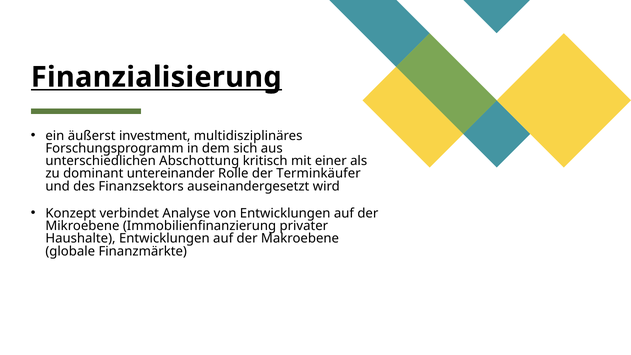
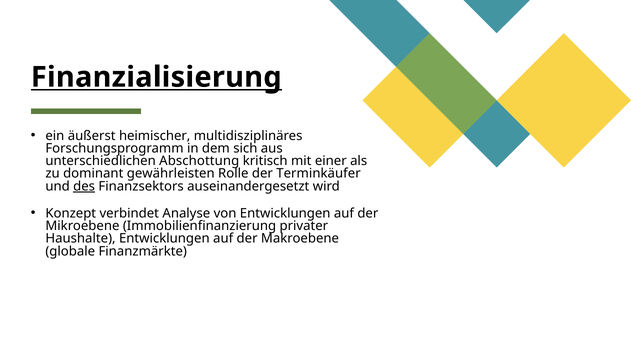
investment: investment -> heimischer (155, 136)
untereinander: untereinander -> gewährleisten (171, 174)
des underline: none -> present (84, 186)
